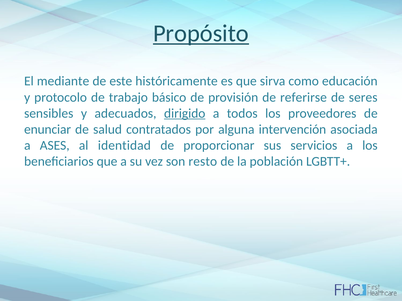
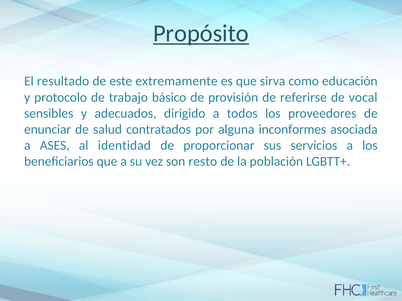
mediante: mediante -> resultado (63, 81)
históricamente: históricamente -> extremamente (177, 81)
seres: seres -> vocal (363, 97)
dirigido underline: present -> none (185, 114)
intervención: intervención -> inconformes (292, 130)
